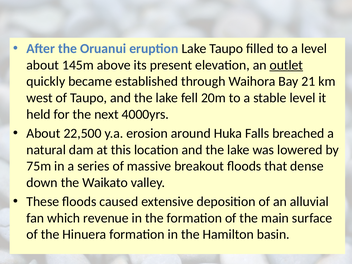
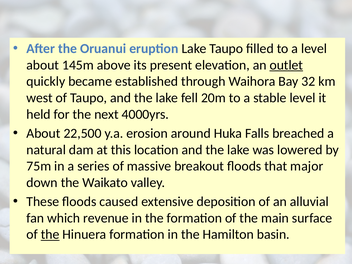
21: 21 -> 32 (308, 81)
dense: dense -> major (307, 166)
the underline: none -> present (50, 234)
